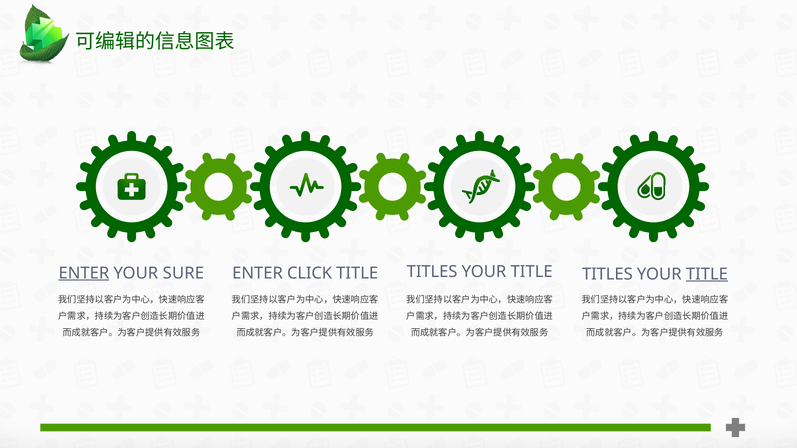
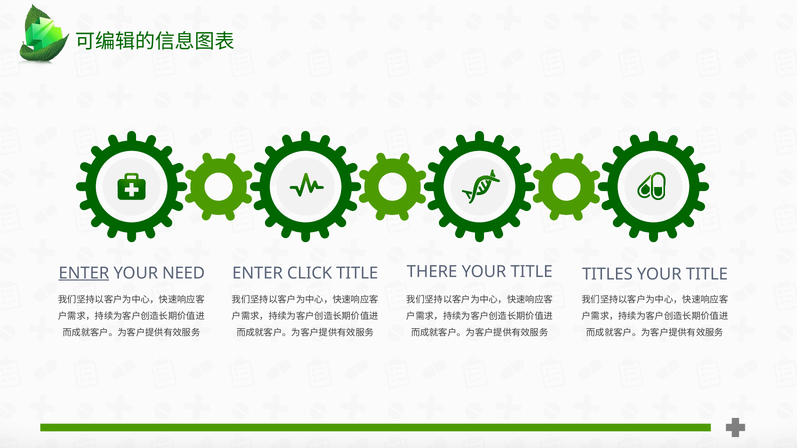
TITLES: TITLES -> THERE (432, 272)
SURE: SURE -> NEED (184, 273)
TITLE underline: present -> none (707, 274)
